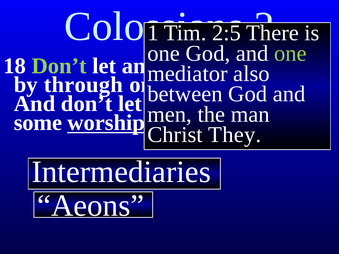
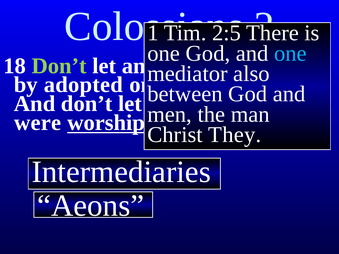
one colour: light green -> light blue (290, 53)
through: through -> adopted (83, 85)
some: some -> were (38, 123)
